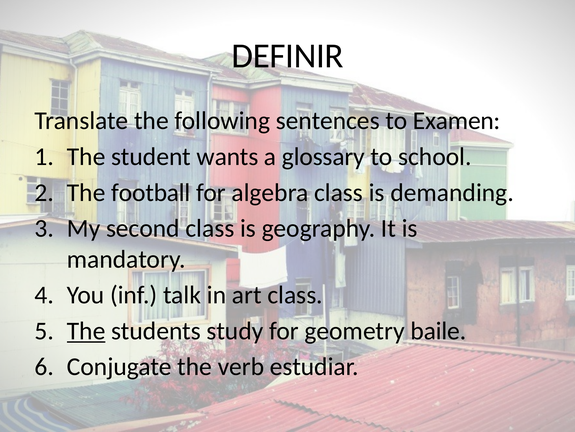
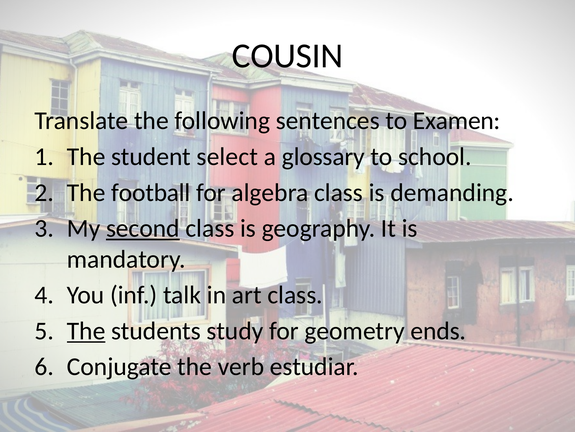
DEFINIR: DEFINIR -> COUSIN (287, 56)
wants: wants -> select (227, 156)
second underline: none -> present (143, 228)
baile: baile -> ends (438, 330)
